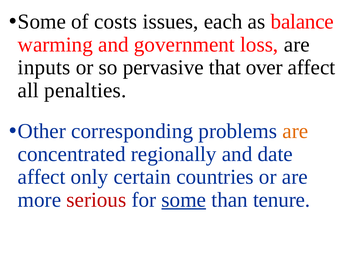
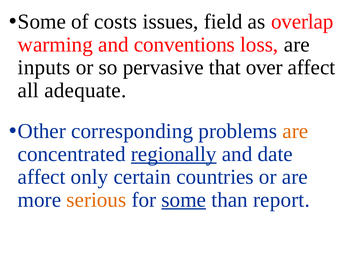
each: each -> field (223, 22)
balance: balance -> overlap (302, 22)
government: government -> conventions (184, 45)
penalties: penalties -> adequate (85, 90)
regionally underline: none -> present (174, 154)
serious colour: red -> orange (96, 199)
tenure: tenure -> report (281, 199)
